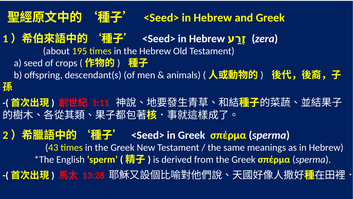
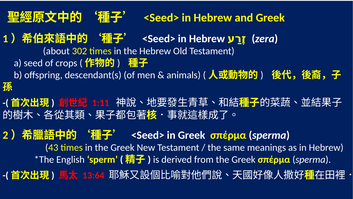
195: 195 -> 302 (80, 51)
13:28: 13:28 -> 13:64 (93, 175)
